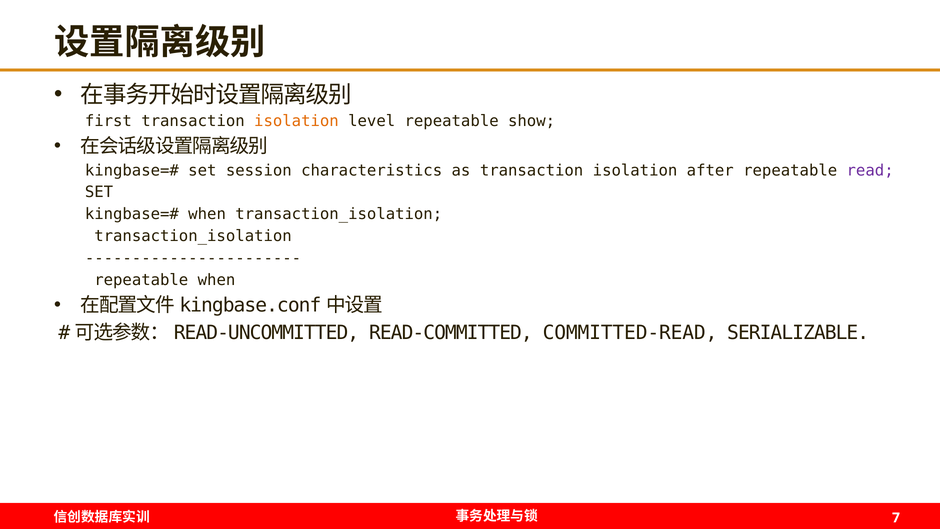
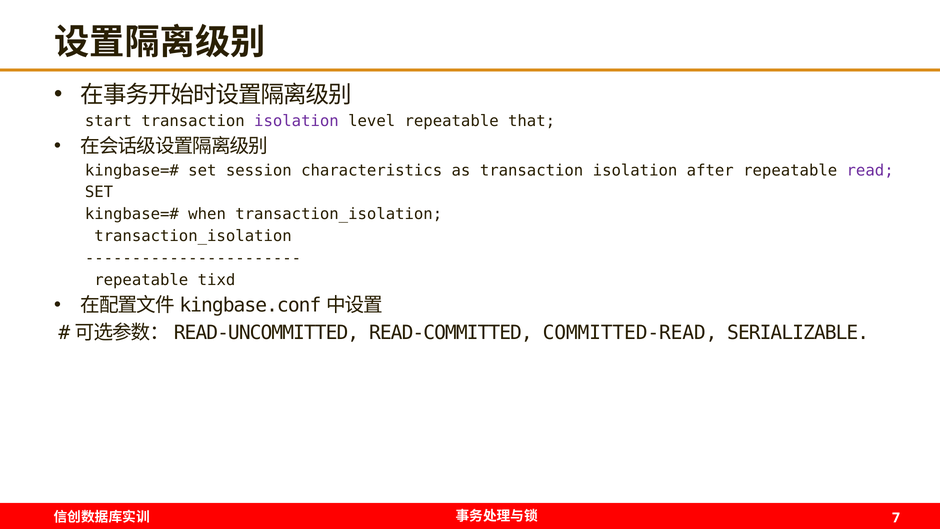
first: first -> start (108, 121)
isolation colour: orange -> purple (296, 121)
show: show -> that (532, 121)
repeatable when: when -> tixd (217, 280)
